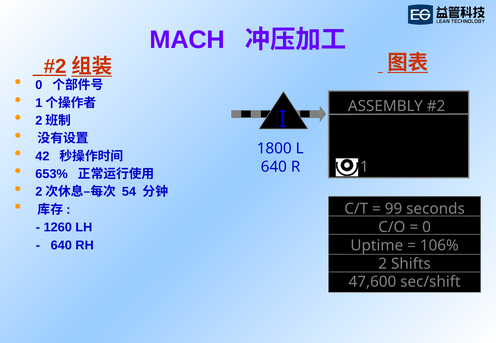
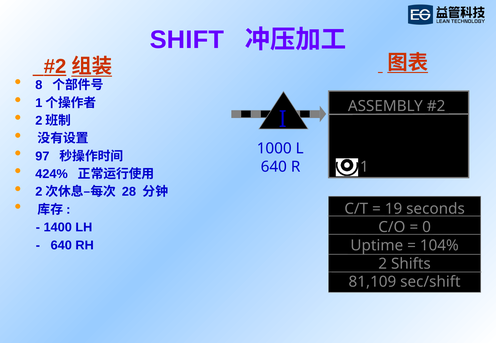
MACH: MACH -> SHIFT (187, 40)
0: 0 -> 8 (39, 85)
1800: 1800 -> 1000 (274, 149)
42: 42 -> 97 (42, 156)
653%: 653% -> 424% (52, 174)
54: 54 -> 28 (129, 192)
99: 99 -> 19 (394, 209)
1260: 1260 -> 1400 (58, 228)
106%: 106% -> 104% (439, 246)
47,600: 47,600 -> 81,109 (372, 282)
